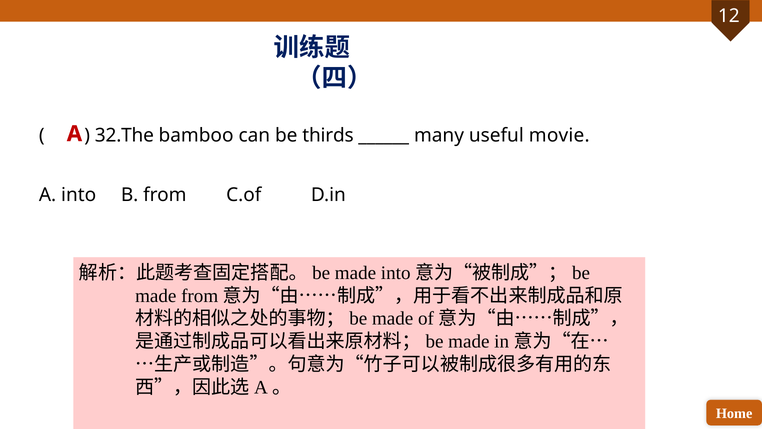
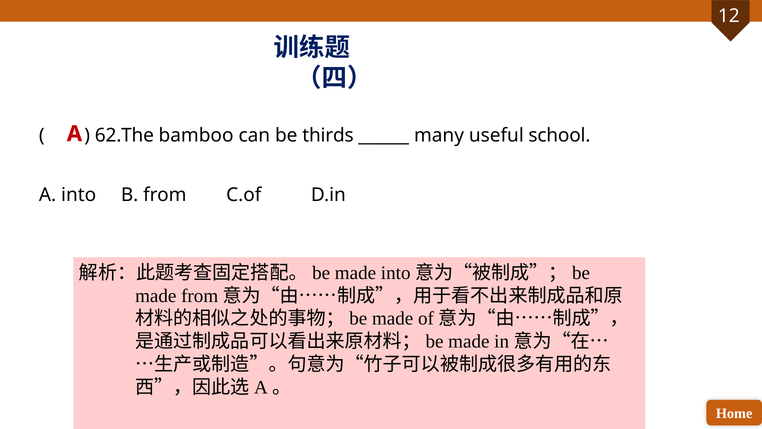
32.The: 32.The -> 62.The (124, 135)
movie: movie -> school (559, 135)
